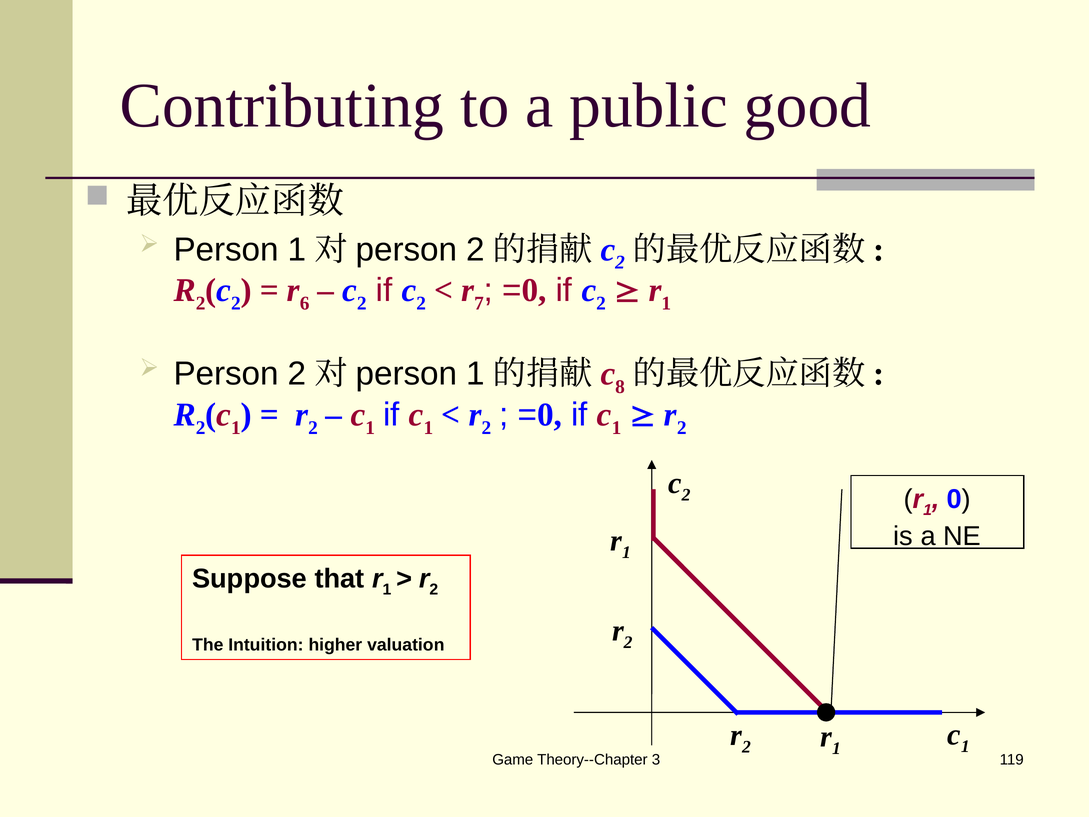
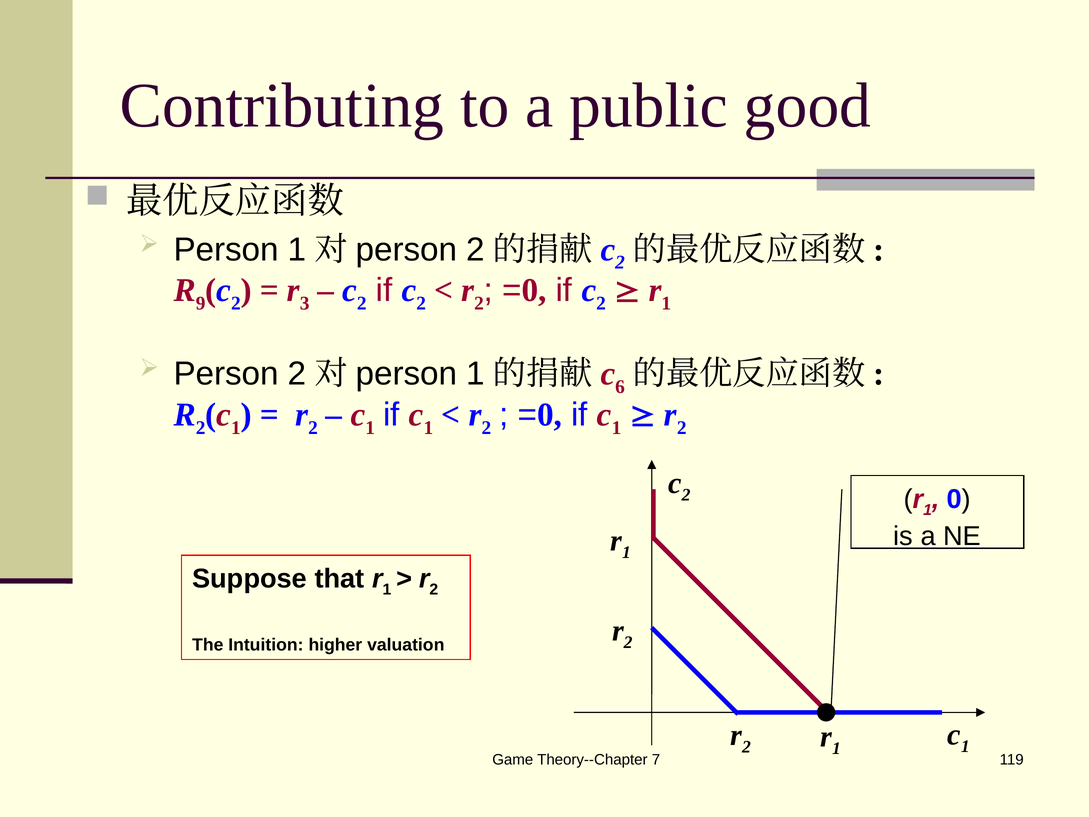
2: 2 -> 9 (201, 303)
6: 6 -> 3 (305, 303)
7: 7 -> 2 (479, 303)
8: 8 -> 6 (620, 387)
3: 3 -> 7 (656, 760)
